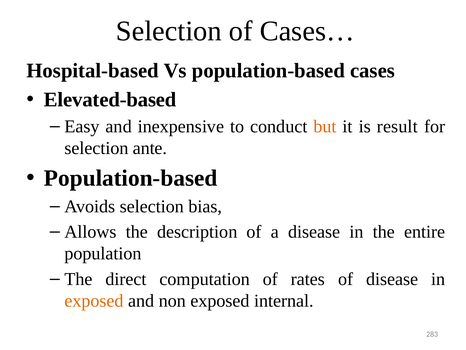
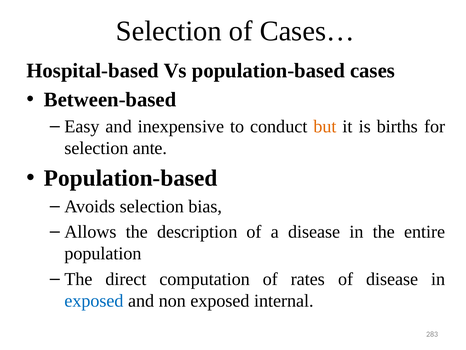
Elevated-based: Elevated-based -> Between-based (110, 100)
result: result -> births (397, 126)
exposed colour: orange -> blue (94, 300)
